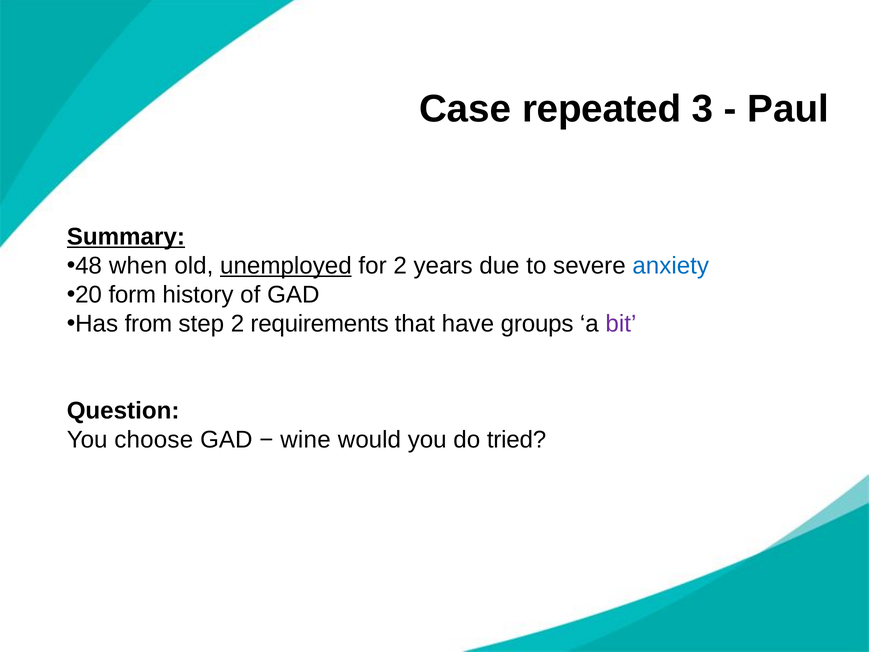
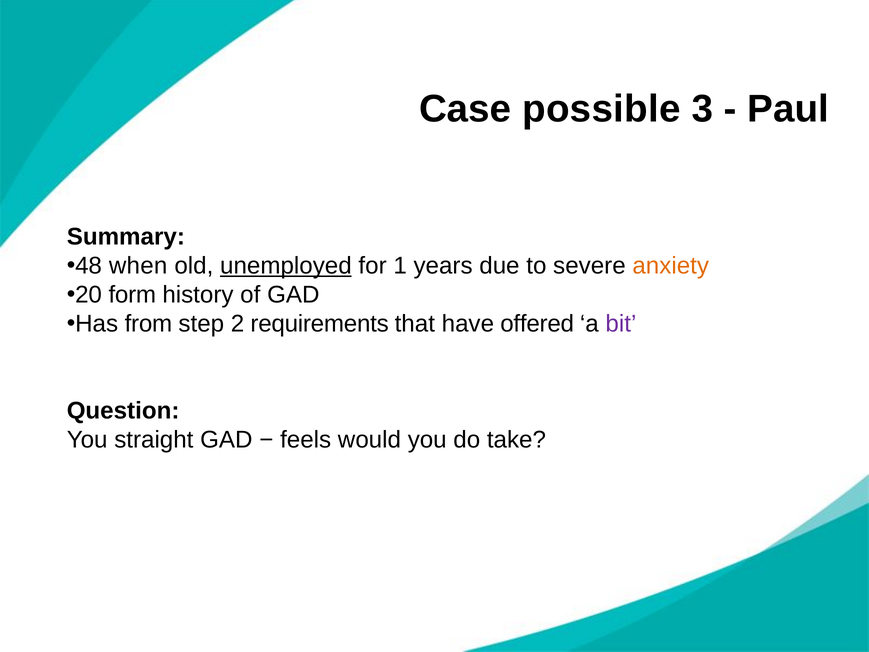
repeated: repeated -> possible (601, 109)
Summary underline: present -> none (126, 237)
for 2: 2 -> 1 (400, 266)
anxiety colour: blue -> orange (671, 266)
groups: groups -> offered (537, 324)
choose: choose -> straight (154, 440)
wine: wine -> feels (306, 440)
tried: tried -> take (516, 440)
